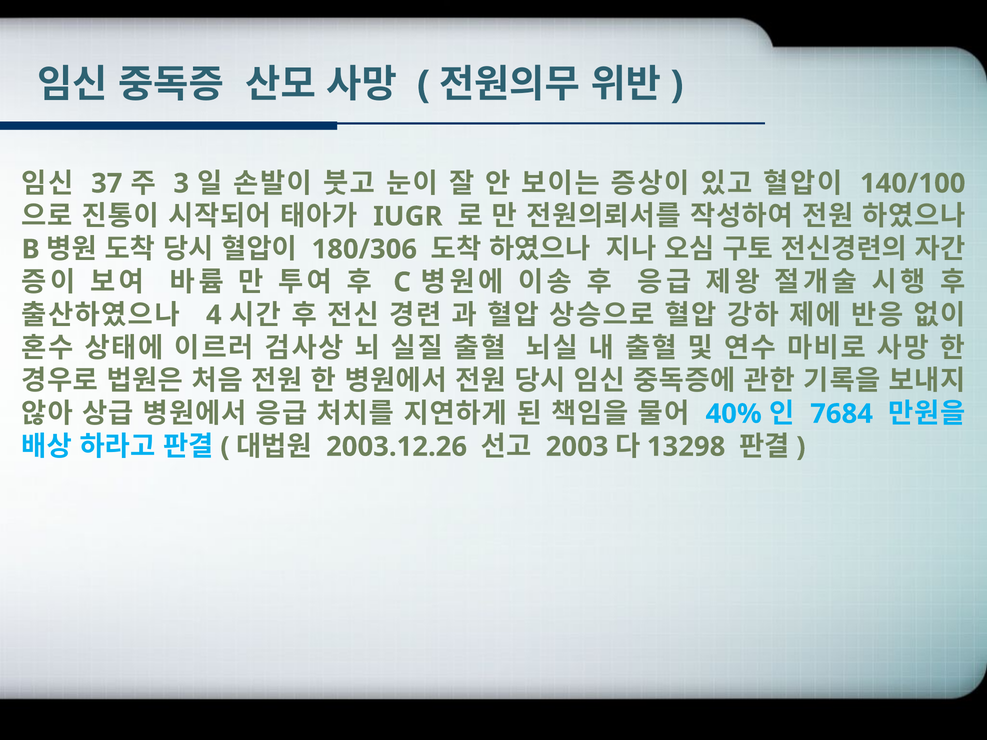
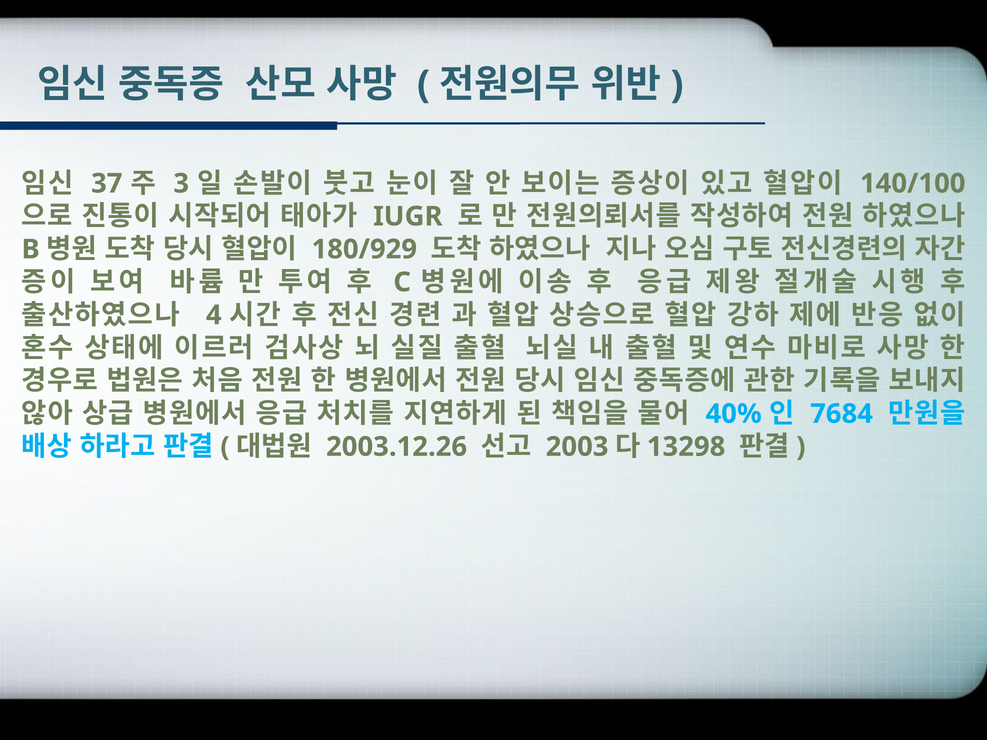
180/306: 180/306 -> 180/929 (364, 249)
